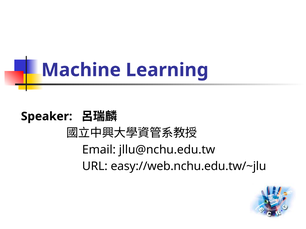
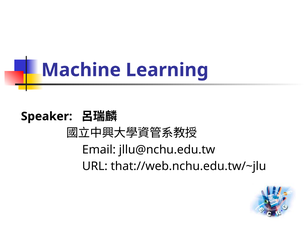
easy://web.nchu.edu.tw/~jlu: easy://web.nchu.edu.tw/~jlu -> that://web.nchu.edu.tw/~jlu (188, 167)
